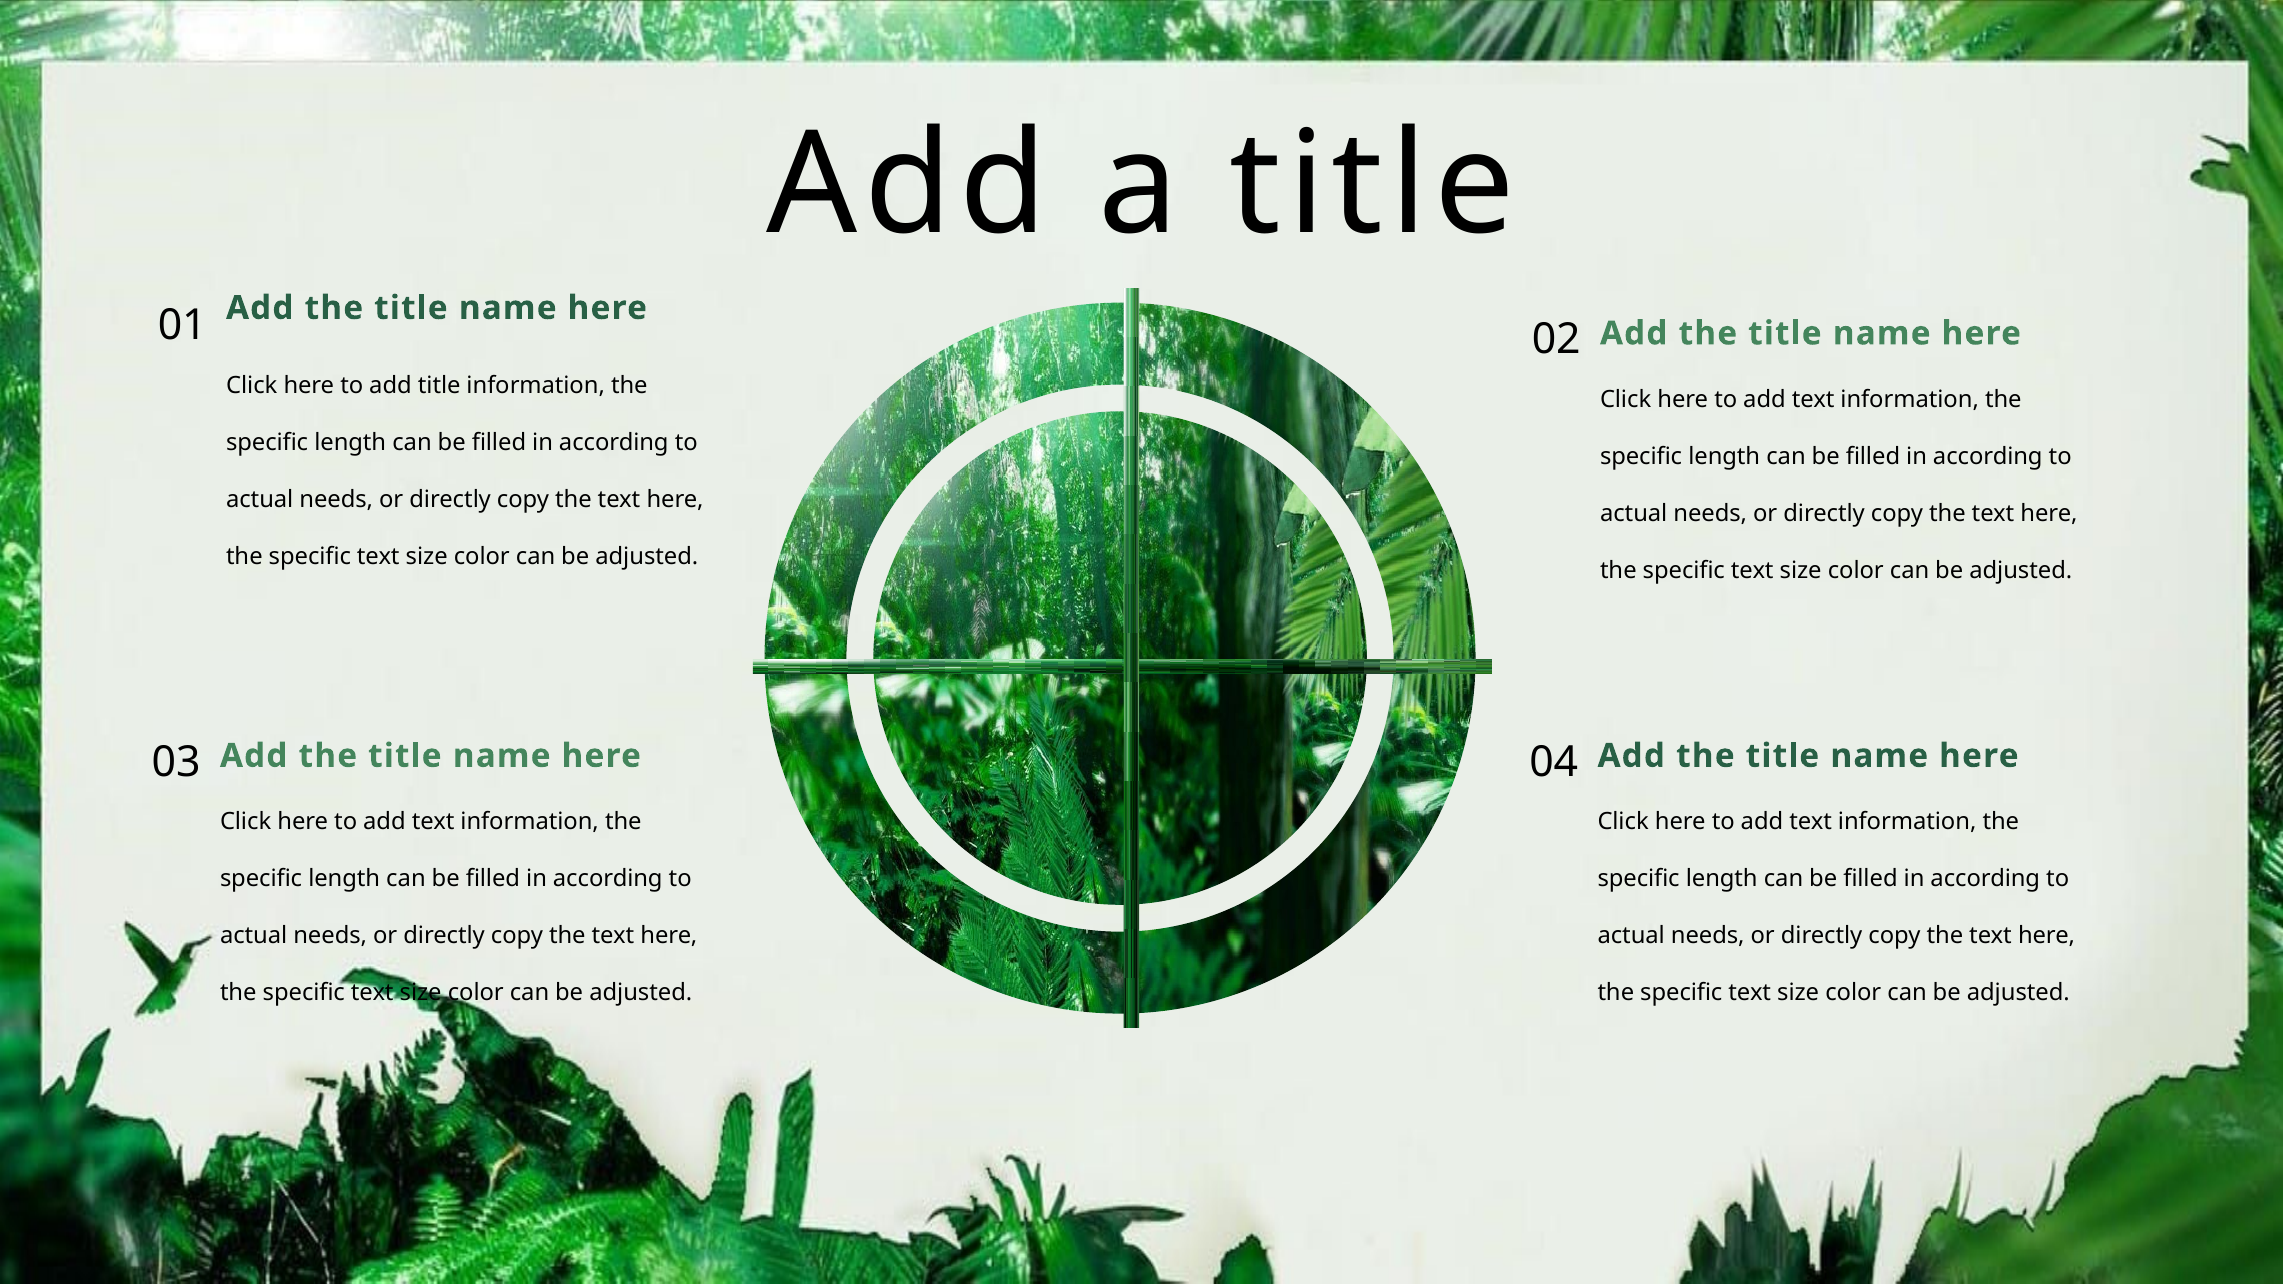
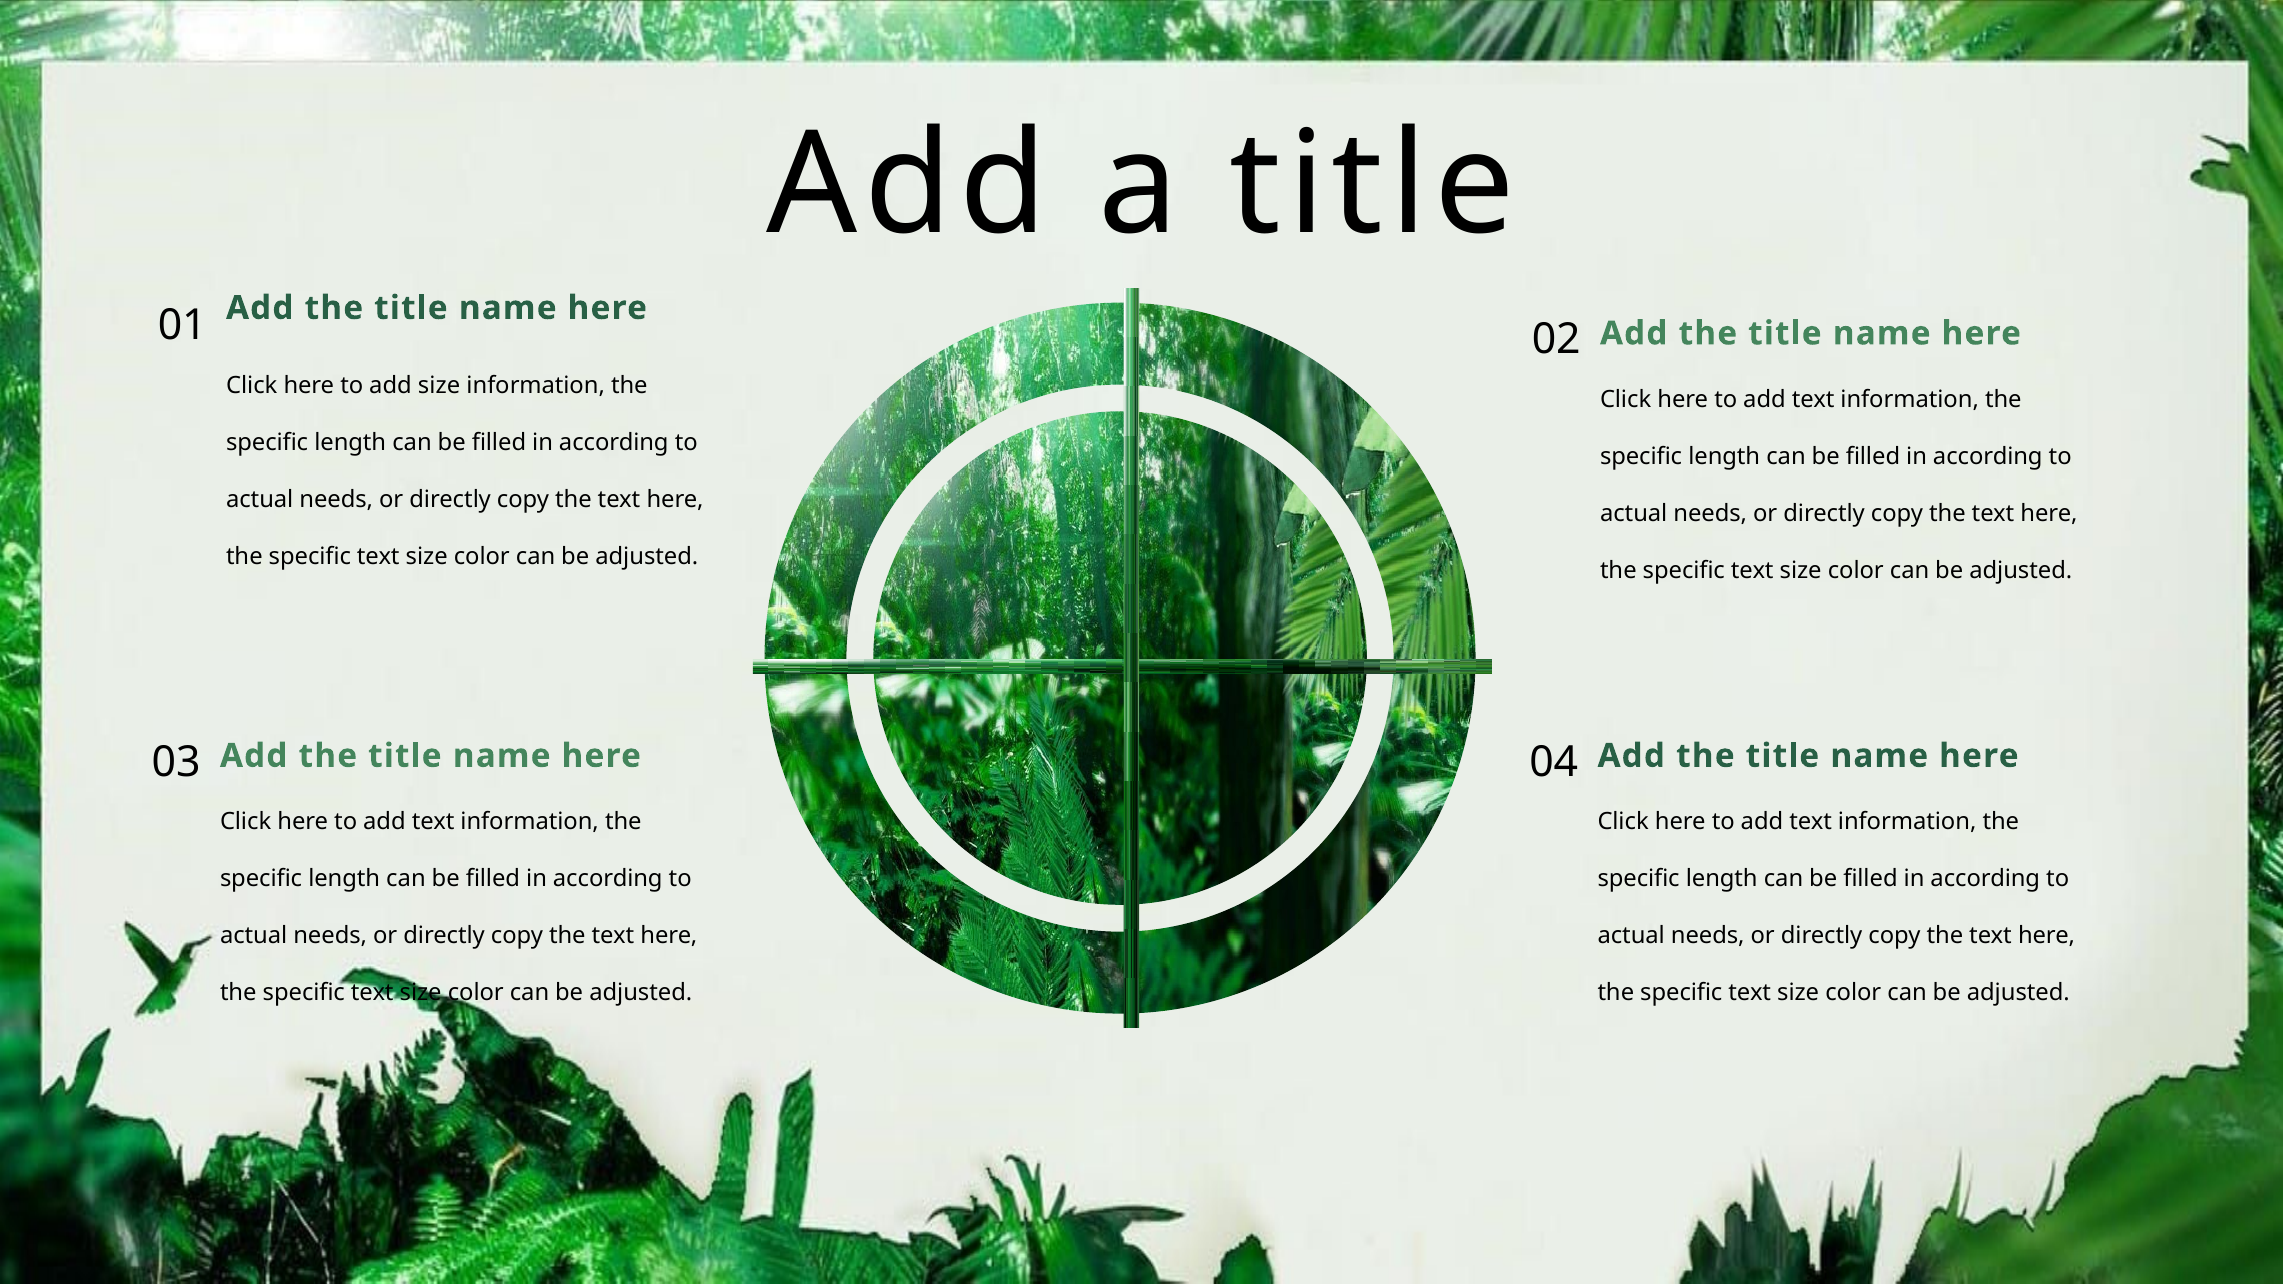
add title: title -> size (439, 385)
